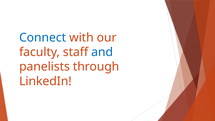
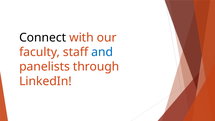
Connect colour: blue -> black (43, 38)
